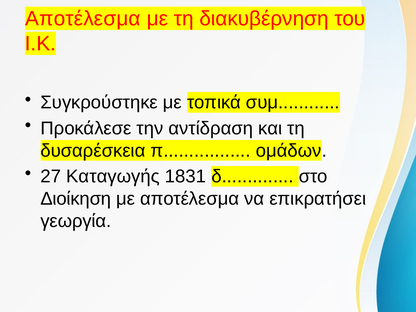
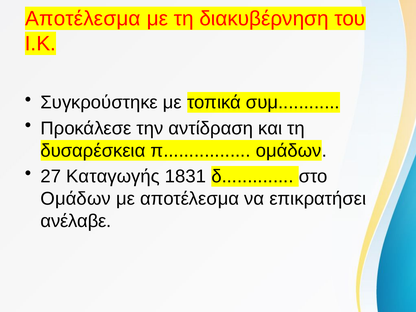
Διοίκηση: Διοίκηση -> Ομάδων (76, 199)
γεωργία: γεωργία -> ανέλαβε (76, 221)
